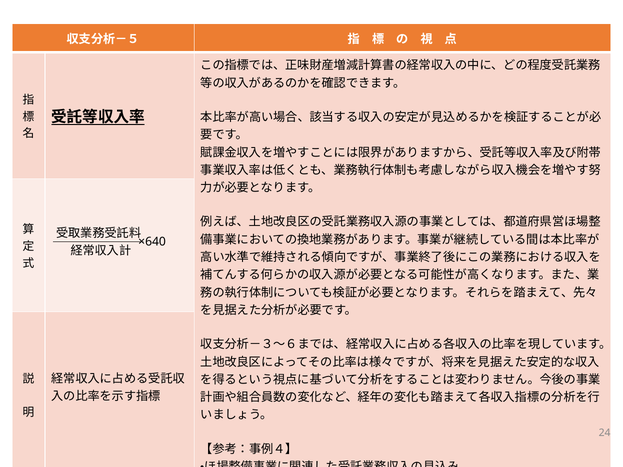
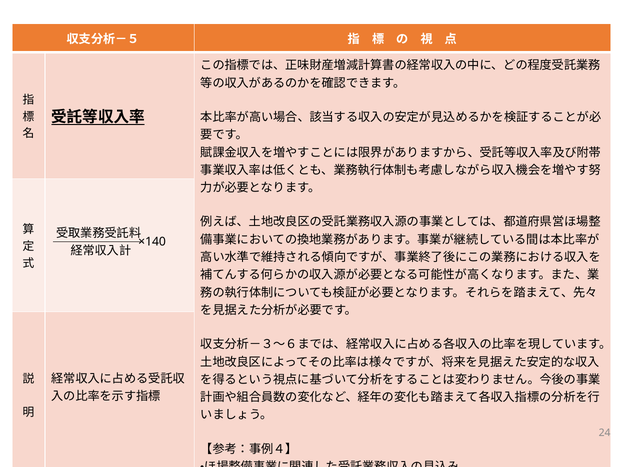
×640: ×640 -> ×140 (152, 242)
